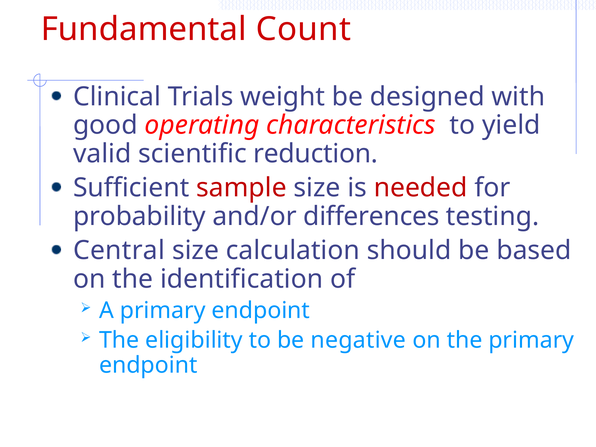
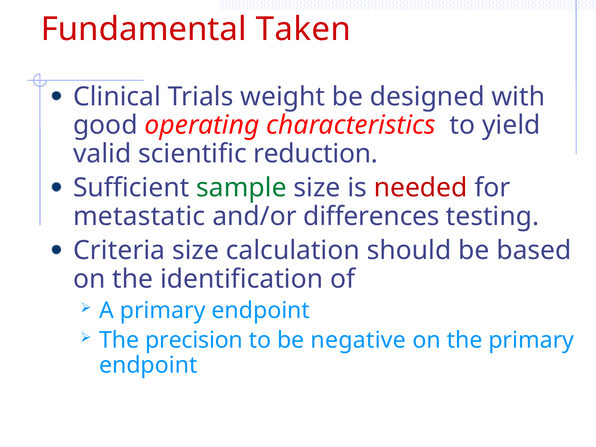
Count: Count -> Taken (303, 29)
sample colour: red -> green (241, 188)
probability: probability -> metastatic (139, 216)
Central: Central -> Criteria (119, 250)
eligibility: eligibility -> precision (194, 340)
